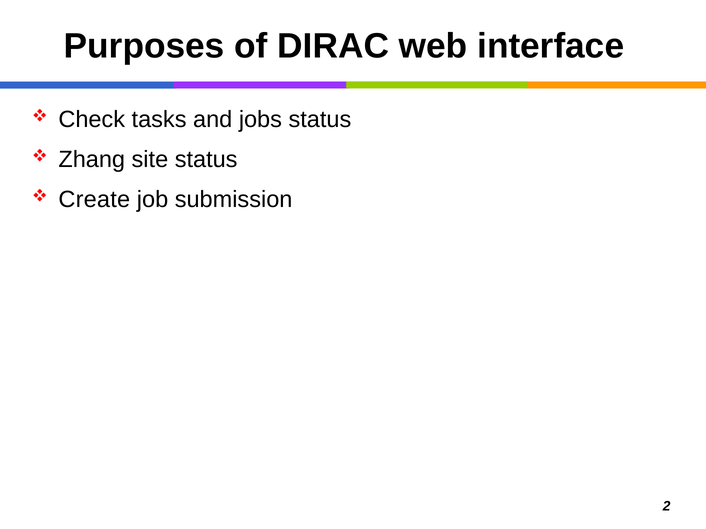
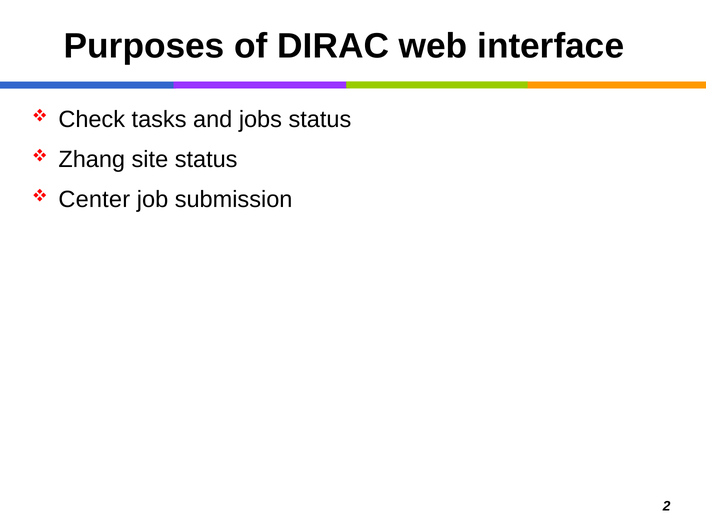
Create: Create -> Center (94, 199)
